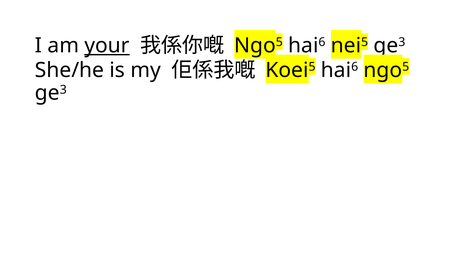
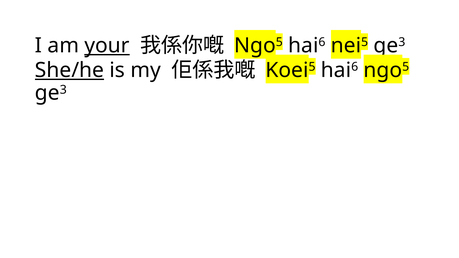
She/he underline: none -> present (70, 70)
